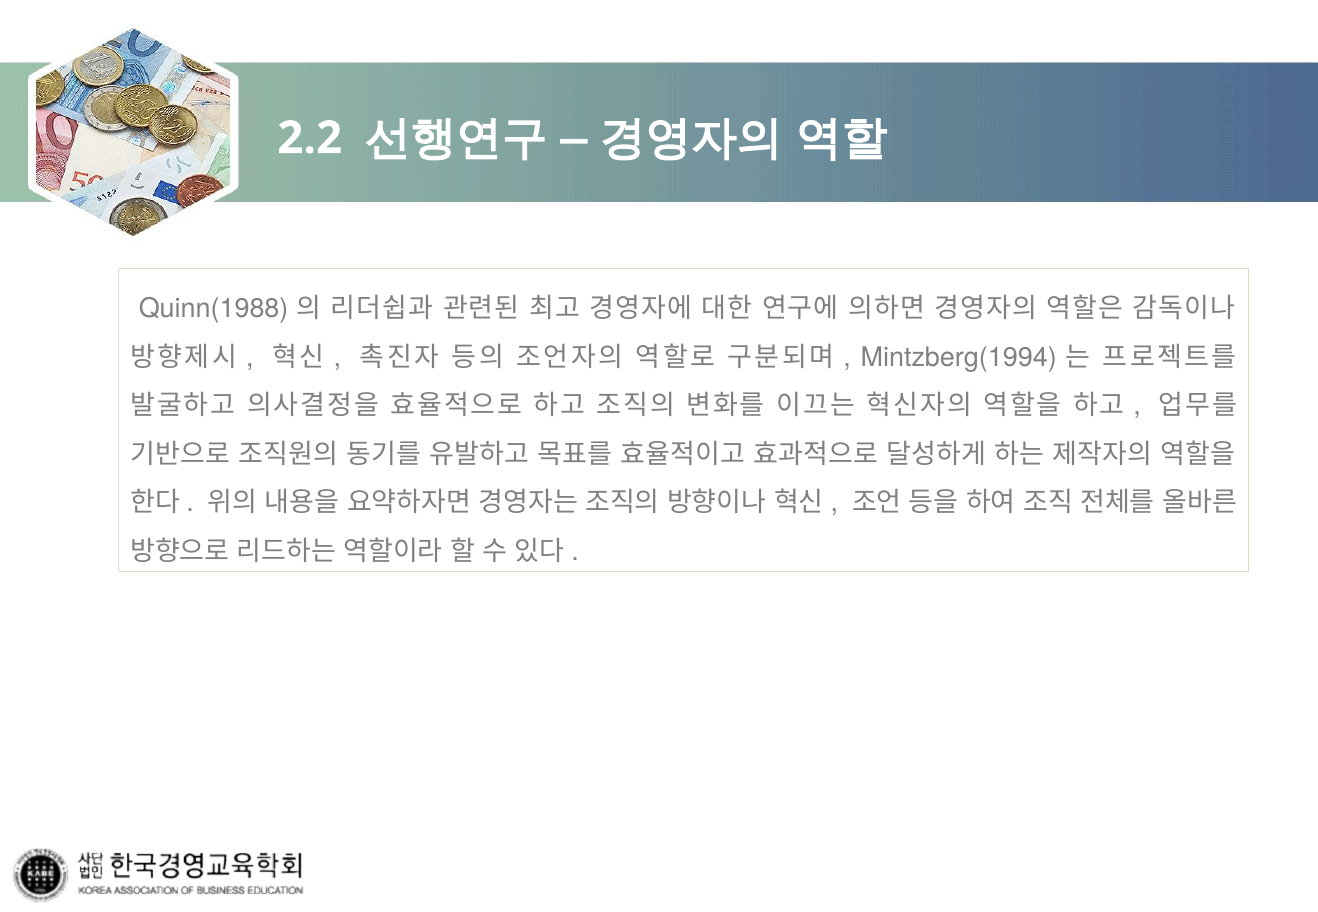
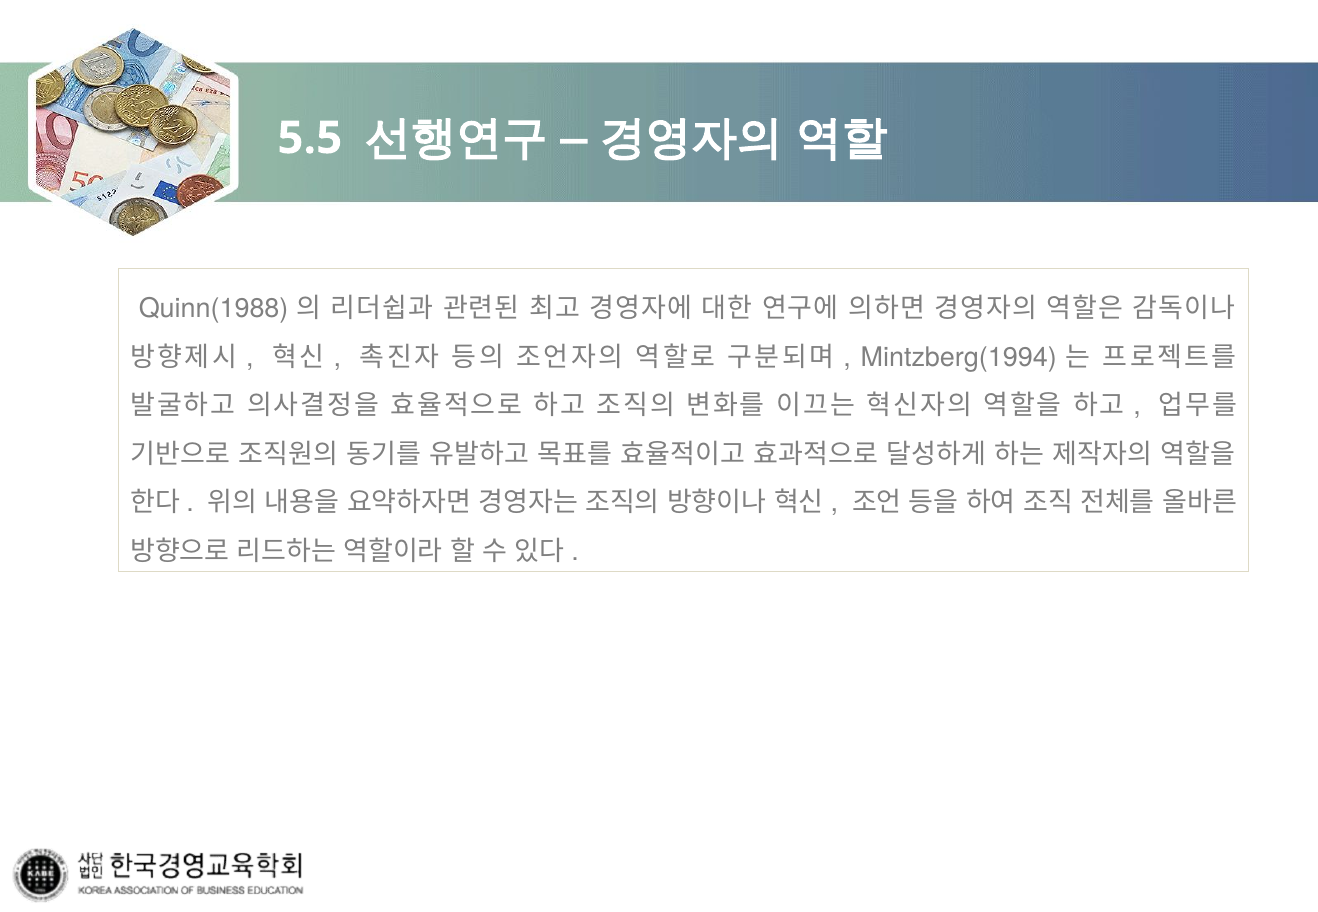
2.2: 2.2 -> 5.5 (310, 138)
